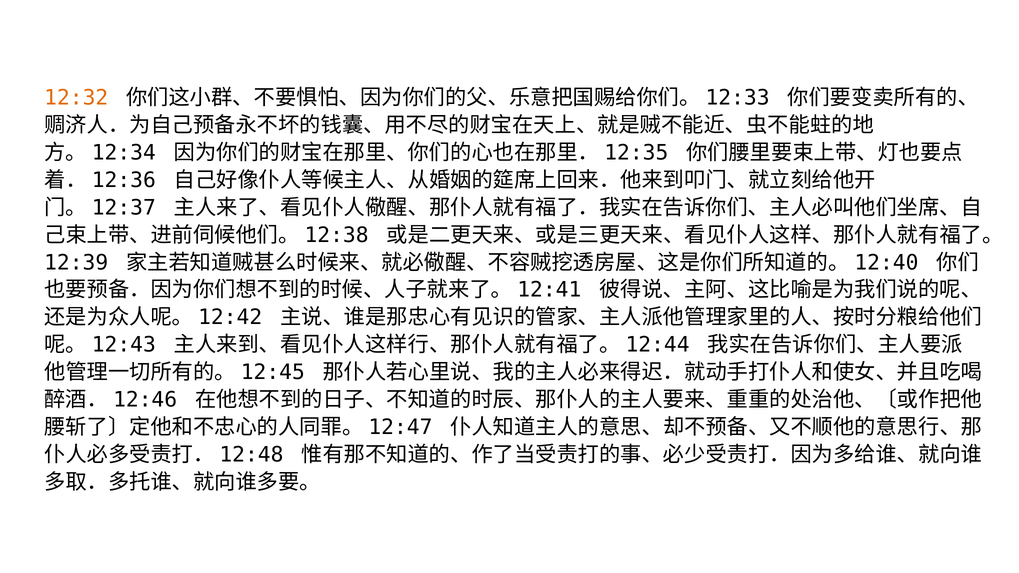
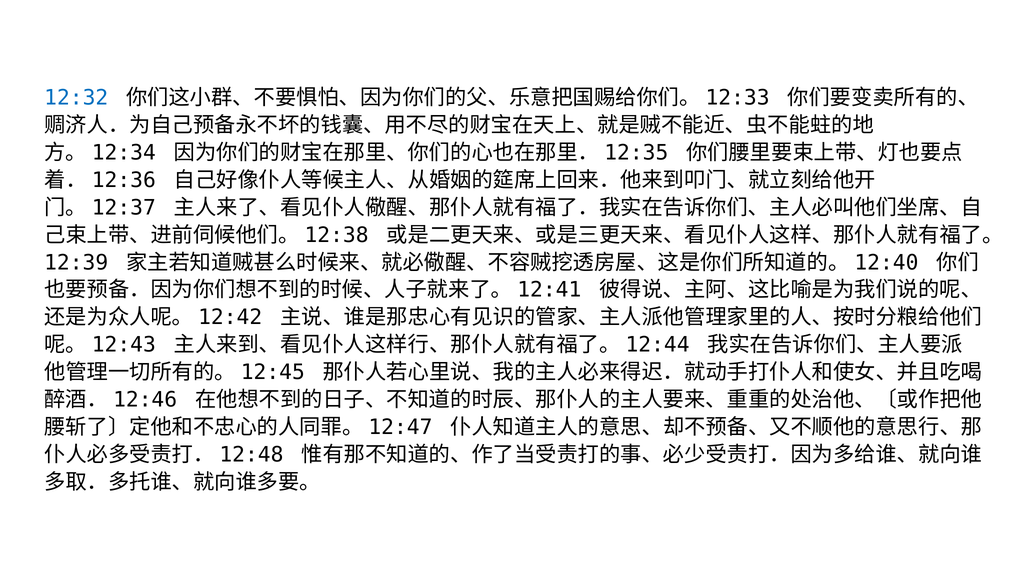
12:32 colour: orange -> blue (76, 98)
